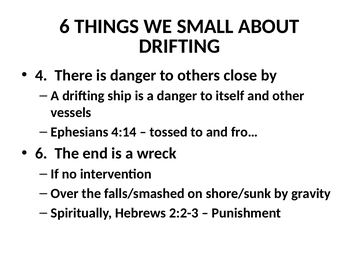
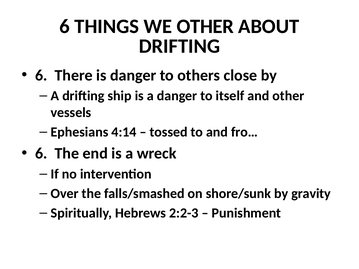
WE SMALL: SMALL -> OTHER (205, 26)
4: 4 -> 6 (41, 75)
